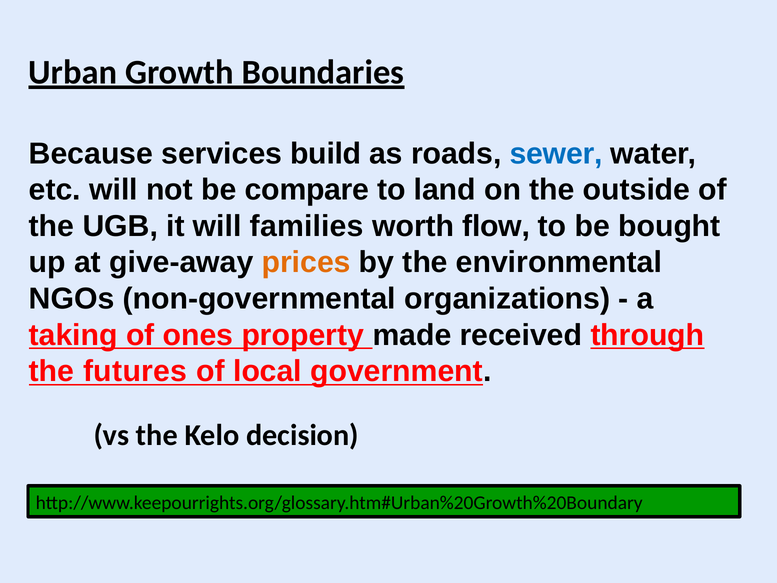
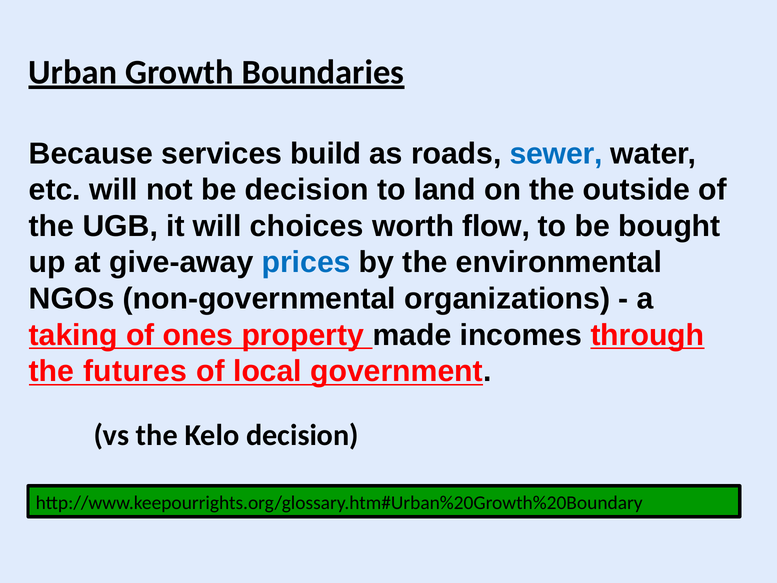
be compare: compare -> decision (307, 190)
families: families -> choices (307, 226)
prices colour: orange -> blue (306, 262)
received: received -> incomes (521, 335)
